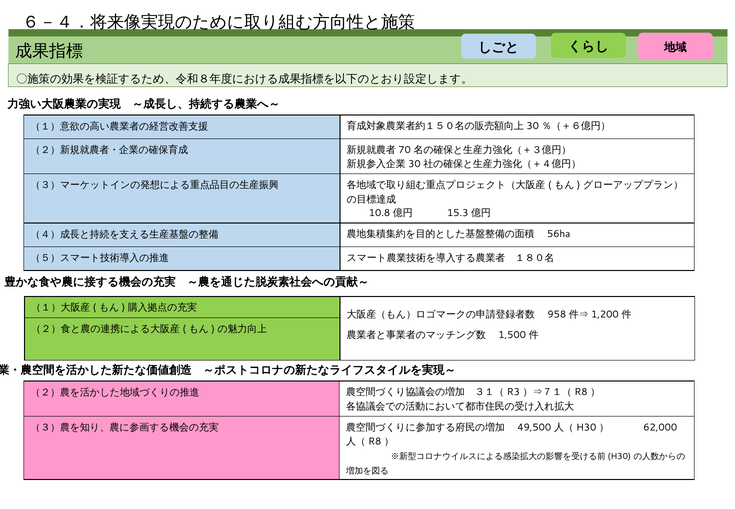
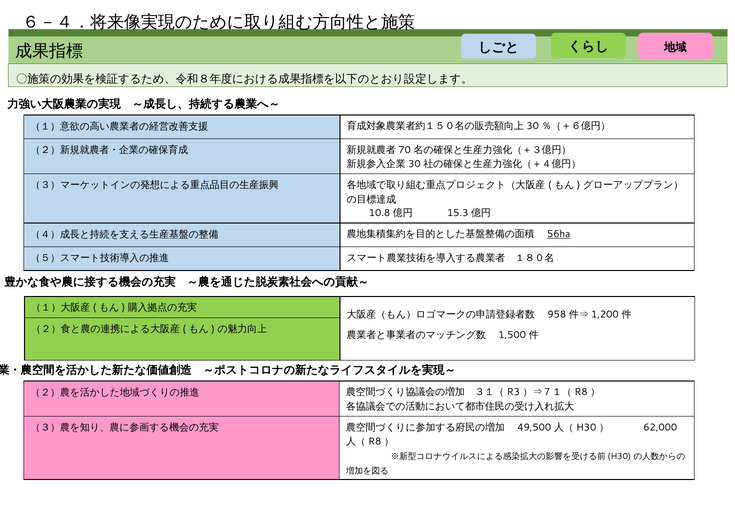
56ha underline: none -> present (559, 234)
